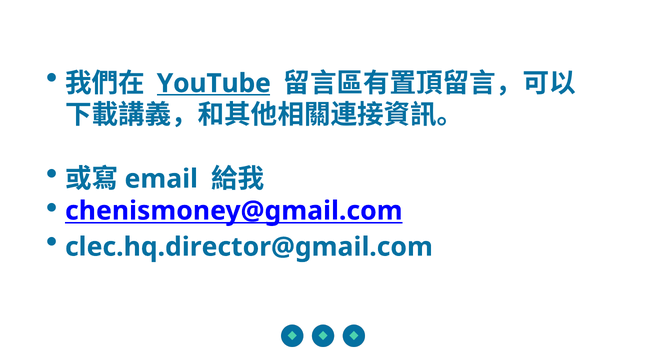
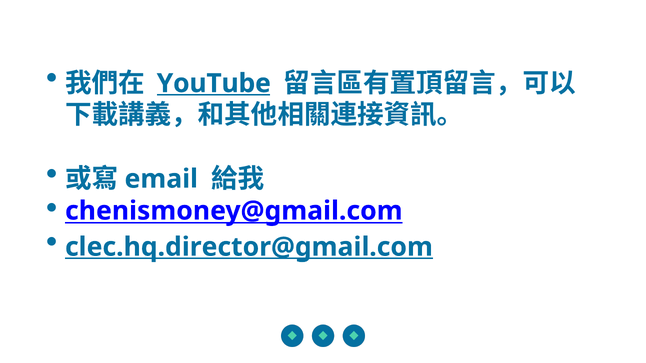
clec.hq.director@gmail.com underline: none -> present (249, 247)
